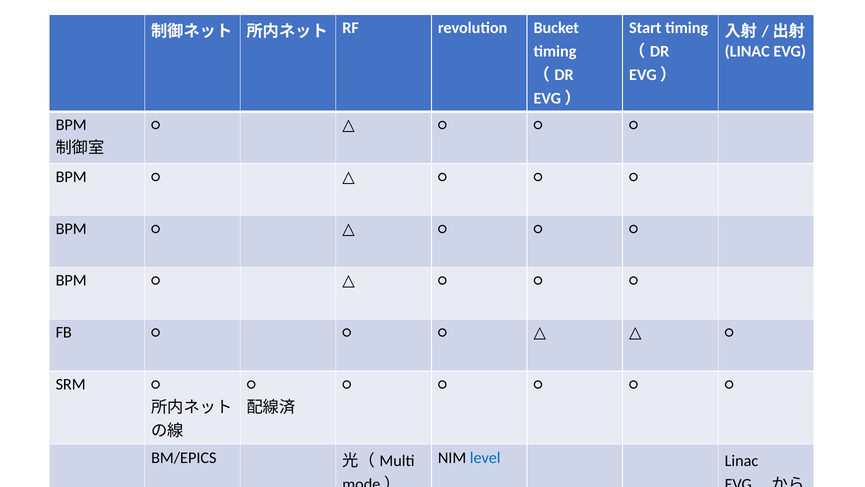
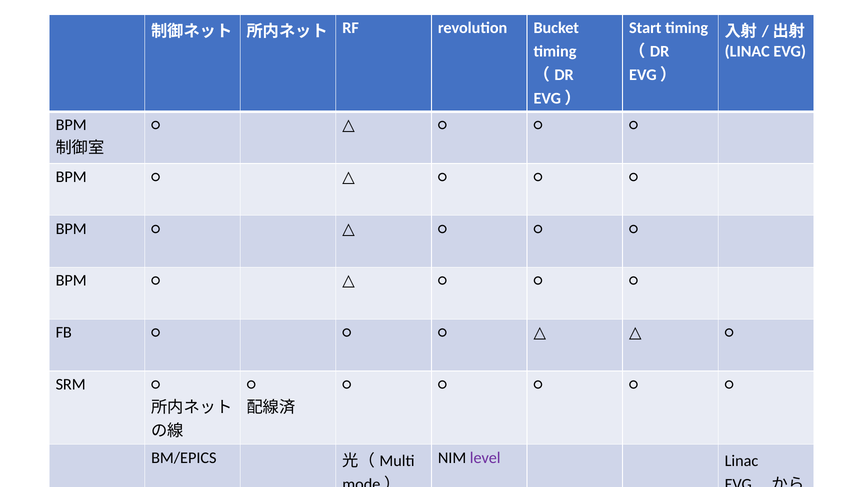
level colour: blue -> purple (485, 457)
